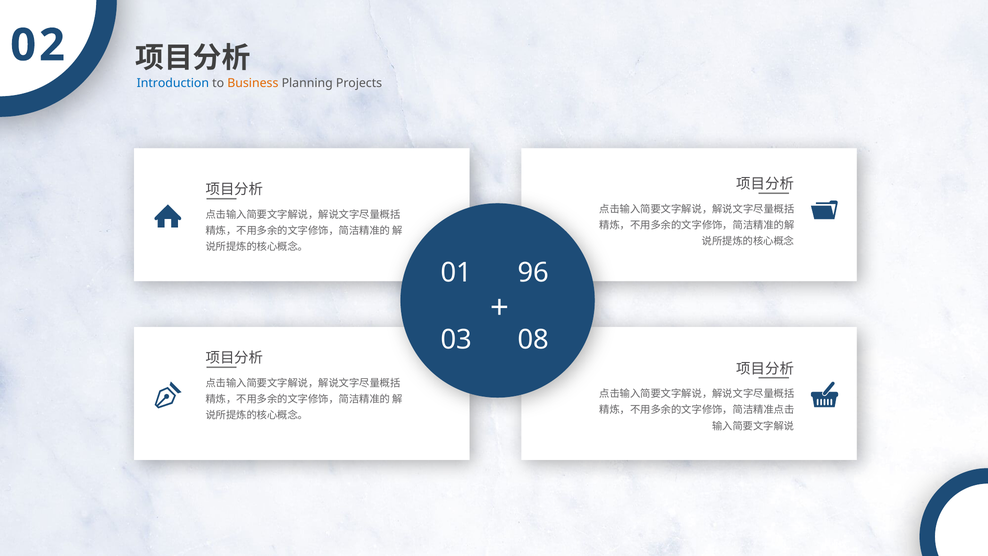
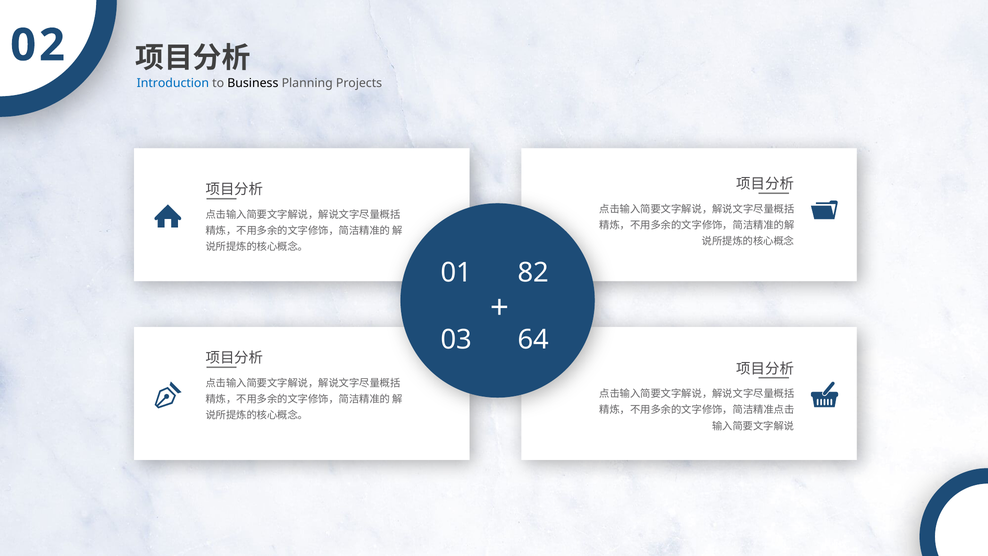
Business colour: orange -> black (253, 83)
96: 96 -> 82 (533, 272)
08: 08 -> 64 (533, 339)
